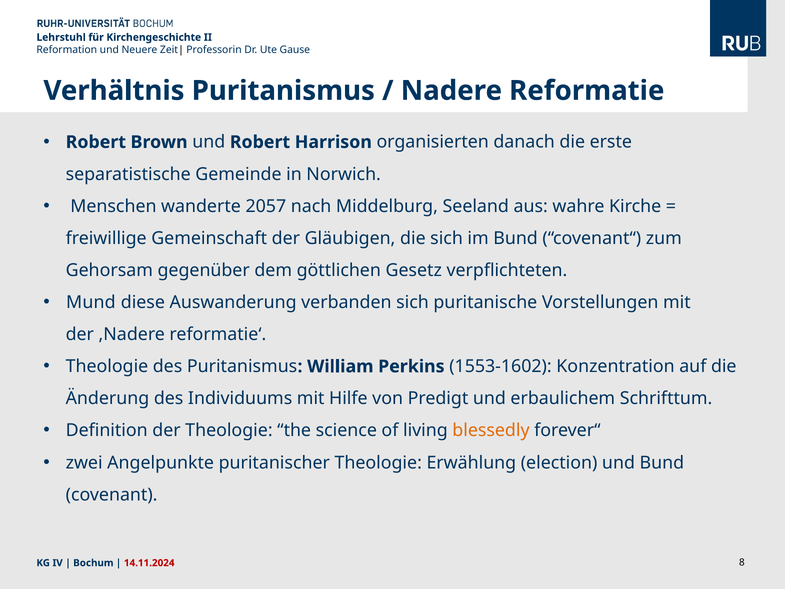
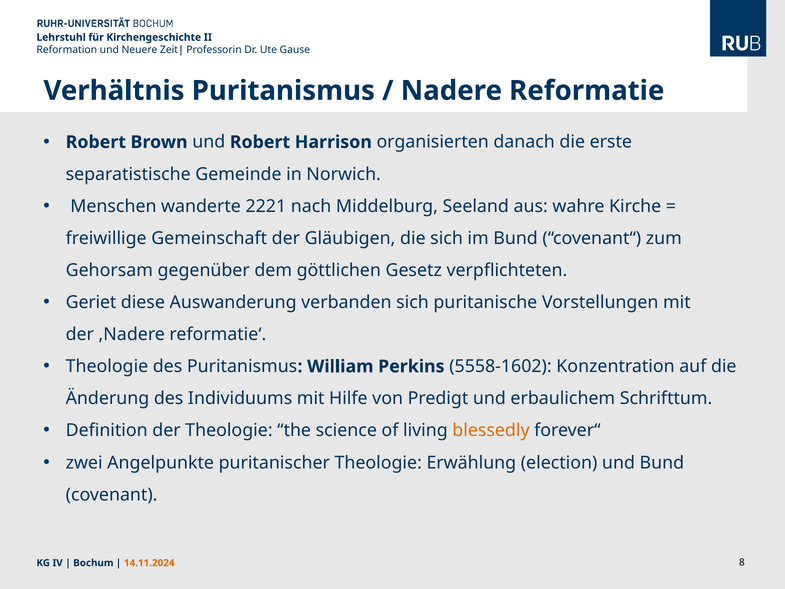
2057: 2057 -> 2221 (266, 206)
Mund: Mund -> Geriet (91, 302)
1553-1602: 1553-1602 -> 5558-1602 (500, 366)
14.11.2024 colour: red -> orange (149, 563)
